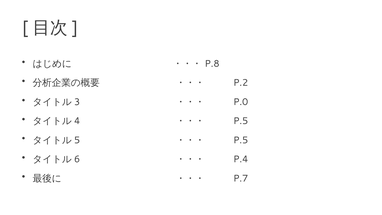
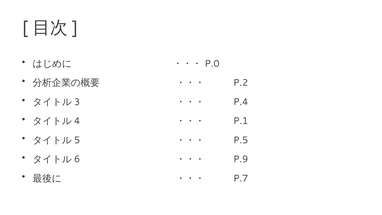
P.8: P.8 -> P.0 (212, 64)
P.0: P.0 -> P.4 (241, 102)
P.5: P.5 -> P.1 (241, 121)
P.4: P.4 -> P.9 (241, 159)
